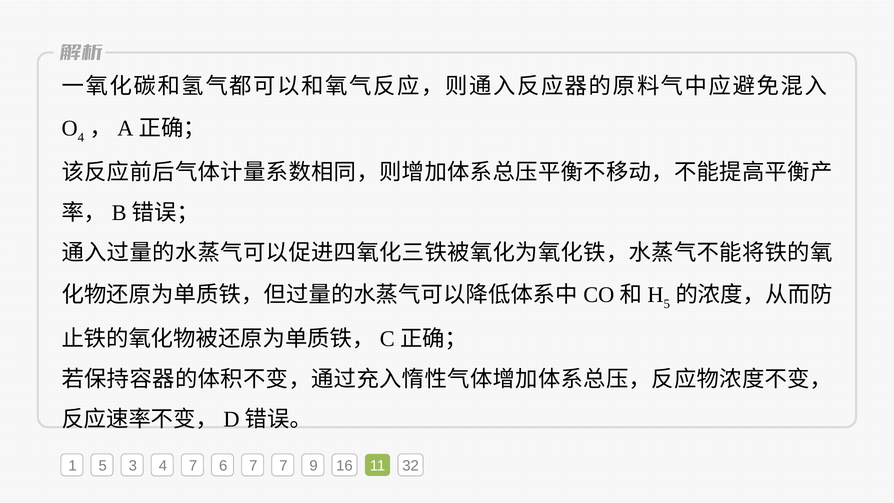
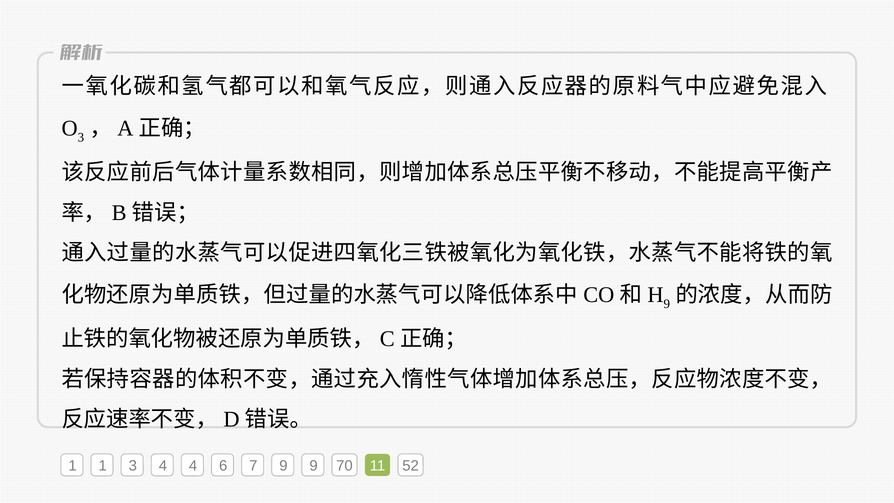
4: 4 -> 3 (81, 137)
5: 5 -> 9 (667, 304)
1 5: 5 -> 1 (103, 466)
4 7: 7 -> 4 (193, 466)
7 7: 7 -> 9 (283, 466)
16: 16 -> 70 (344, 466)
32: 32 -> 52 (411, 466)
